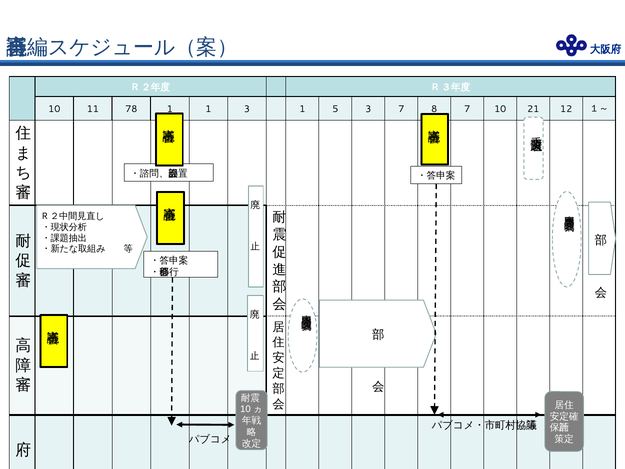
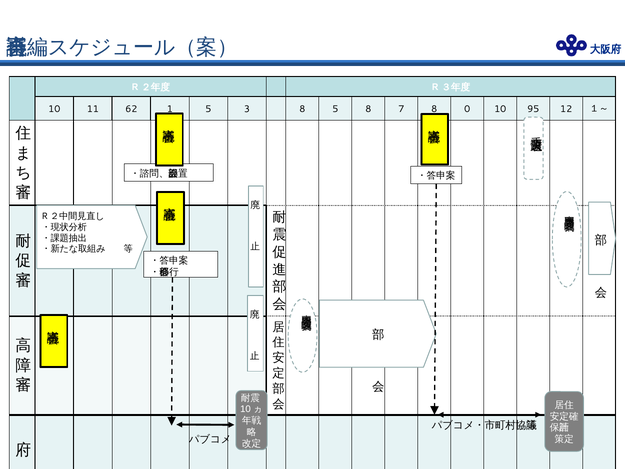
78: 78 -> 62 (131, 109)
1: 1 -> 5 (208, 109)
3 1: 1 -> 8 (302, 109)
5 3: 3 -> 8 (368, 109)
8 7: 7 -> 0 (467, 109)
21: 21 -> 95 (533, 109)
